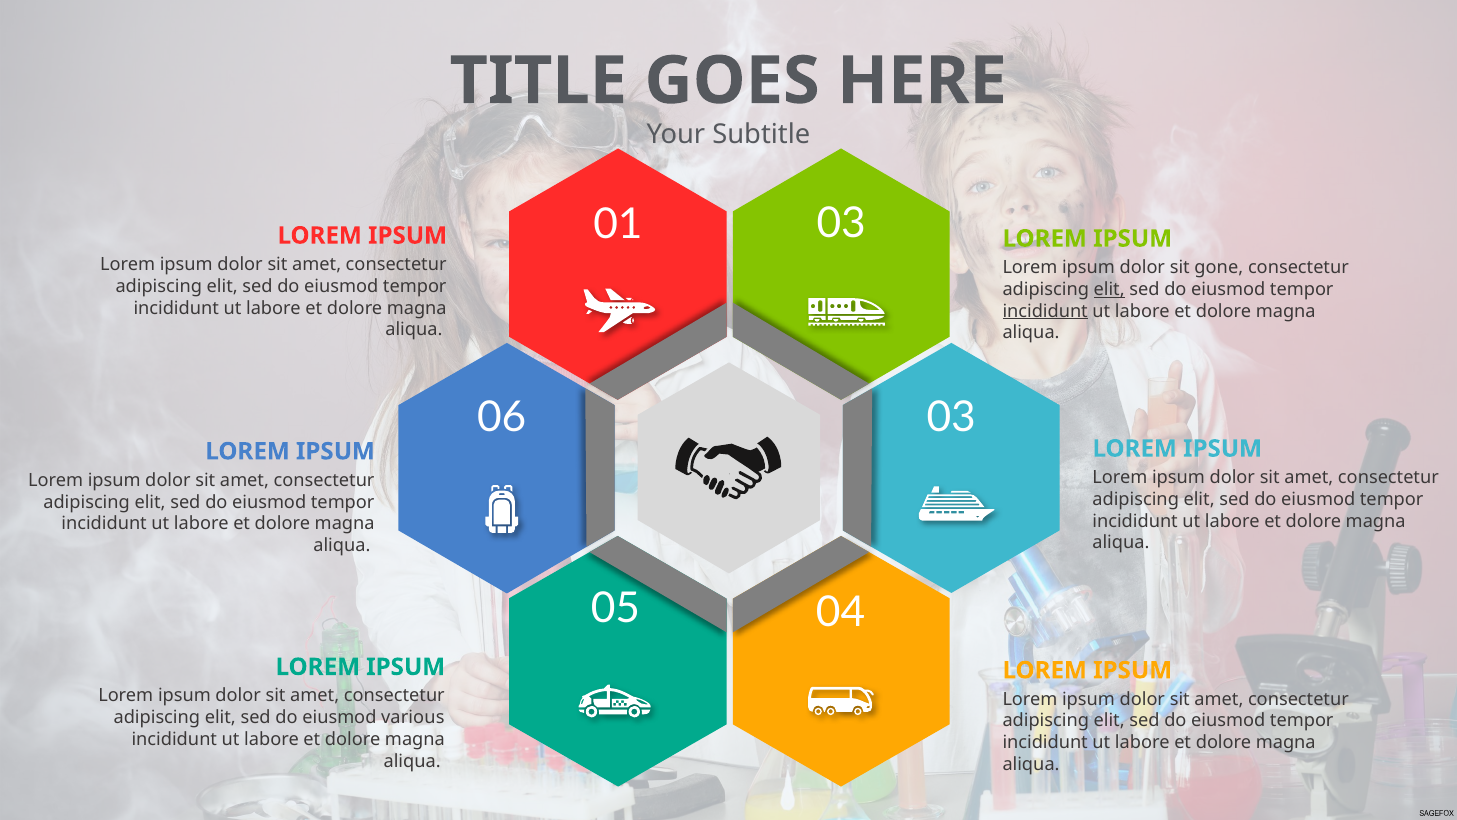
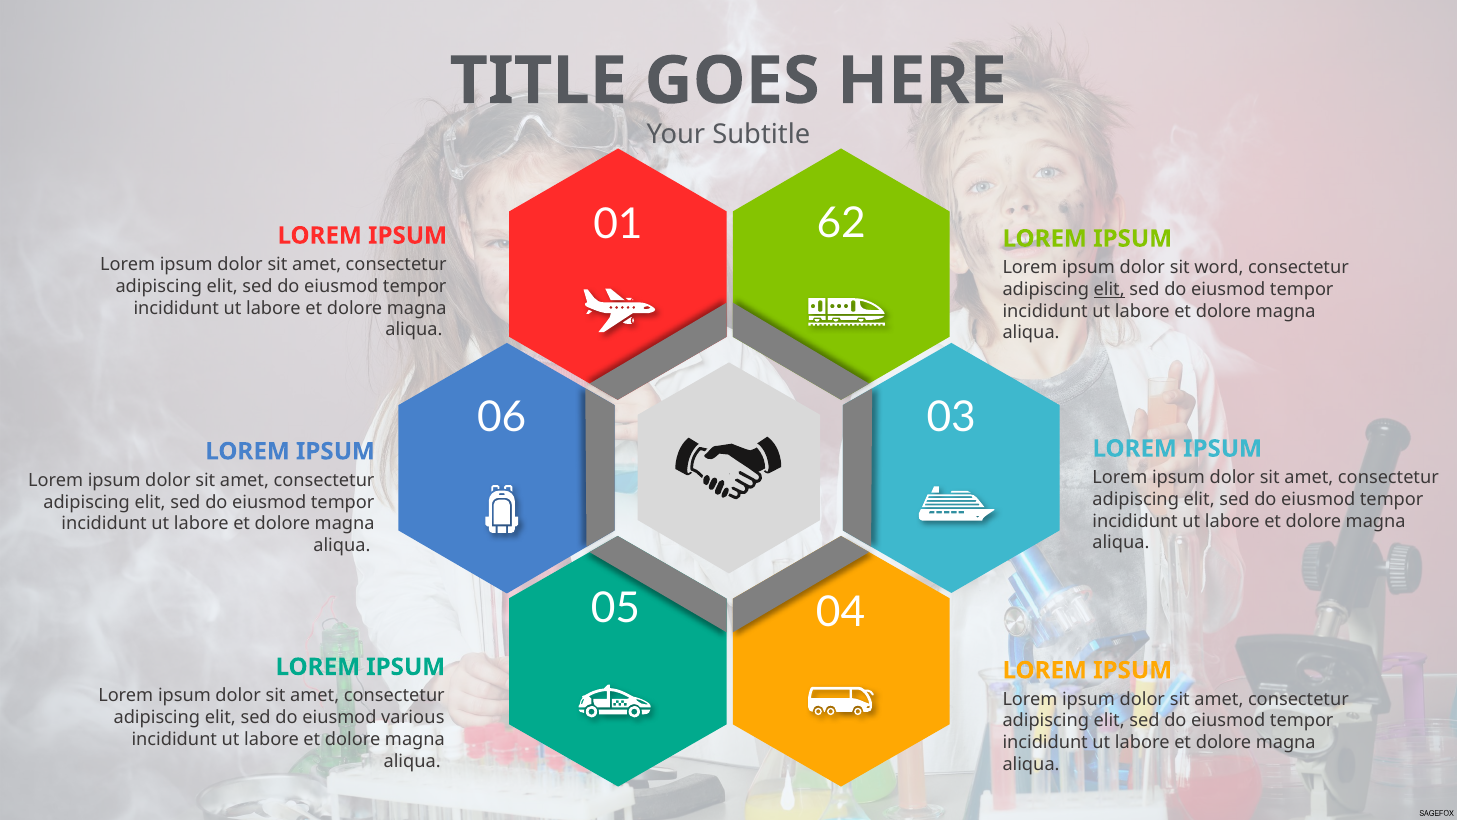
01 03: 03 -> 62 (841, 223)
gone: gone -> word (1219, 267)
incididunt underline: present -> none (1045, 311)
